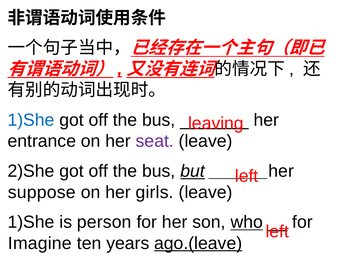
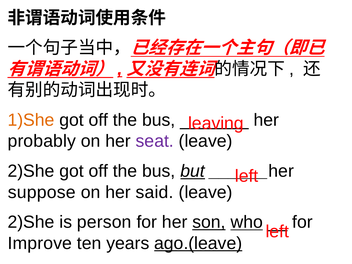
1)She colour: blue -> orange (31, 120)
entrance: entrance -> probably (42, 141)
girls: girls -> said (155, 192)
1)She: 1)She -> 2)She (31, 222)
son underline: none -> present (209, 222)
Imagine: Imagine -> Improve (40, 243)
